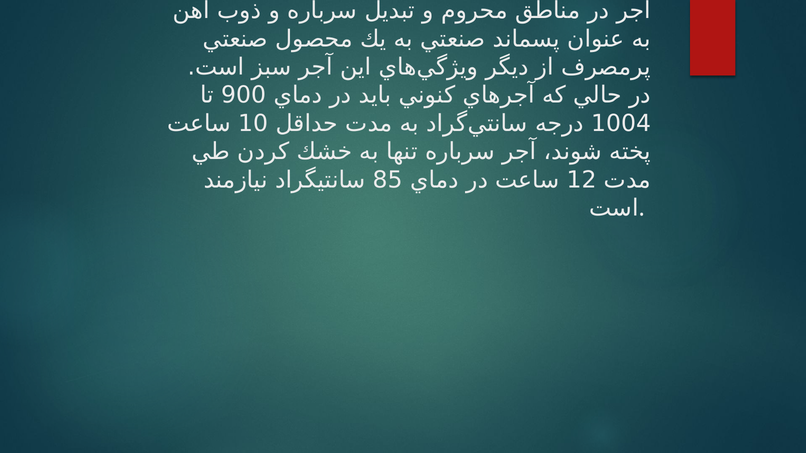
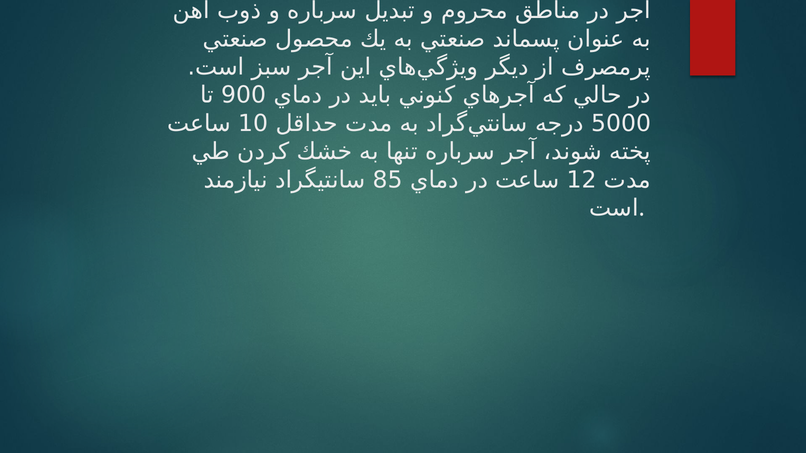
1004: 1004 -> 5000 (621, 123)
